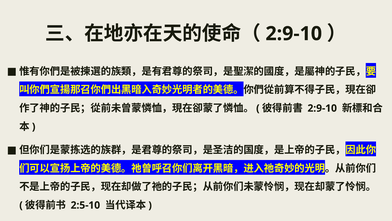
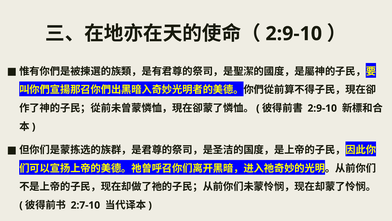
2:5-10: 2:5-10 -> 2:7-10 (85, 205)
